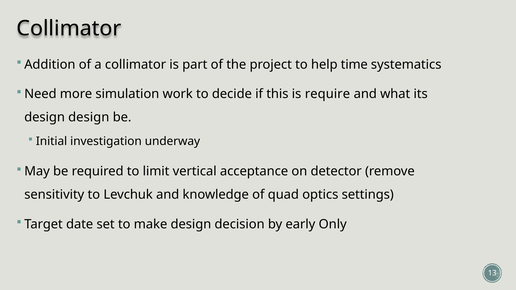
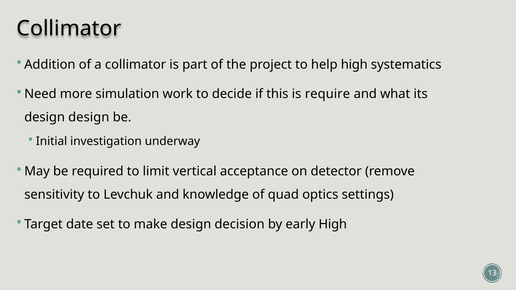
help time: time -> high (354, 64)
early Only: Only -> High (333, 224)
